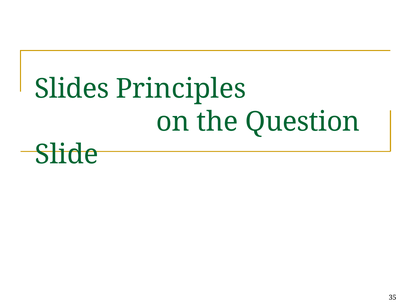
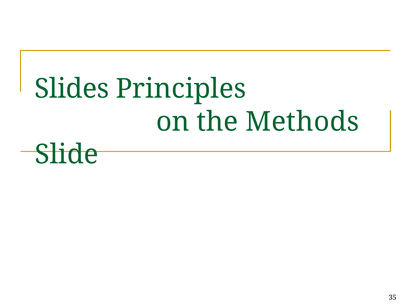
Question: Question -> Methods (302, 122)
